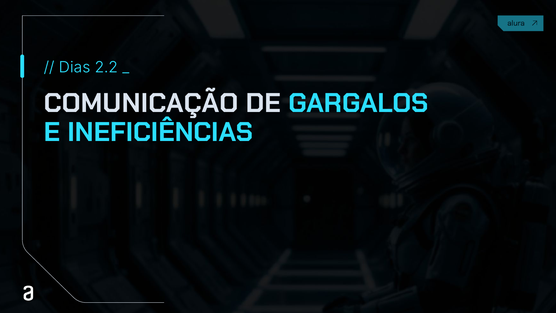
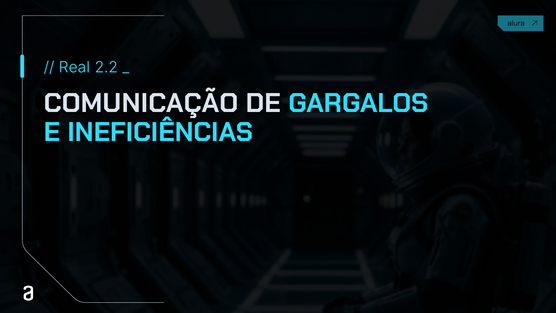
Dias: Dias -> Real (75, 67)
